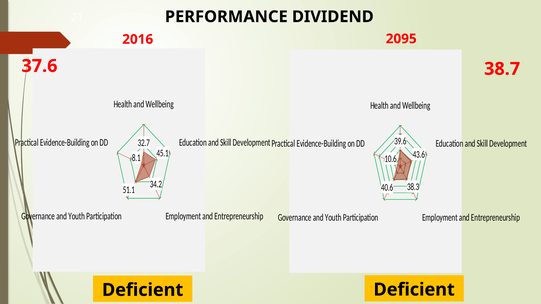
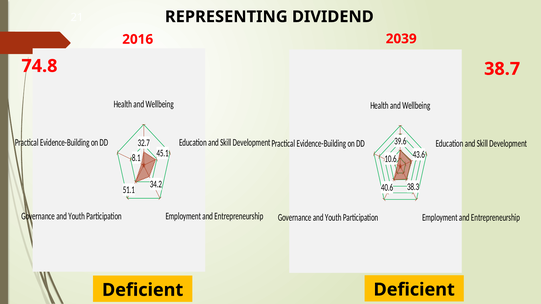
PERFORMANCE: PERFORMANCE -> REPRESENTING (226, 17)
2095: 2095 -> 2039 (401, 39)
37.6: 37.6 -> 74.8 (39, 66)
